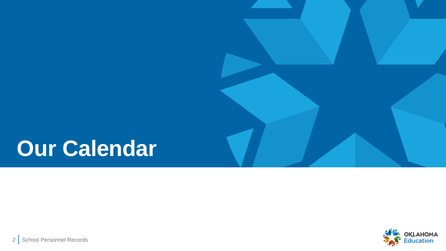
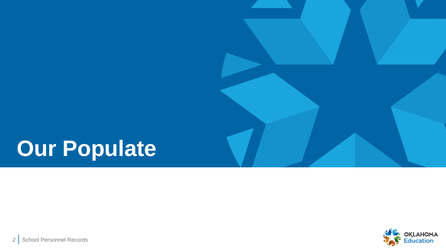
Calendar: Calendar -> Populate (110, 149)
